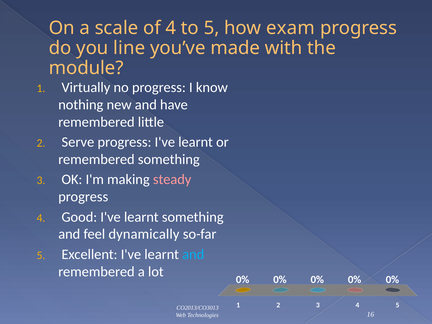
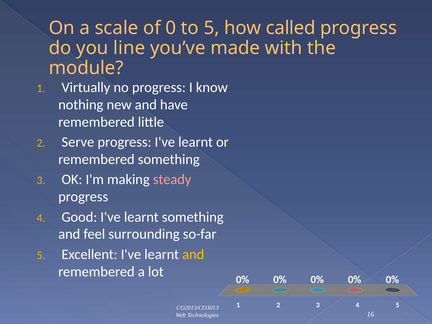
of 4: 4 -> 0 (171, 28)
exam: exam -> called (291, 28)
dynamically: dynamically -> surrounding (144, 234)
and colour: light blue -> yellow (193, 254)
